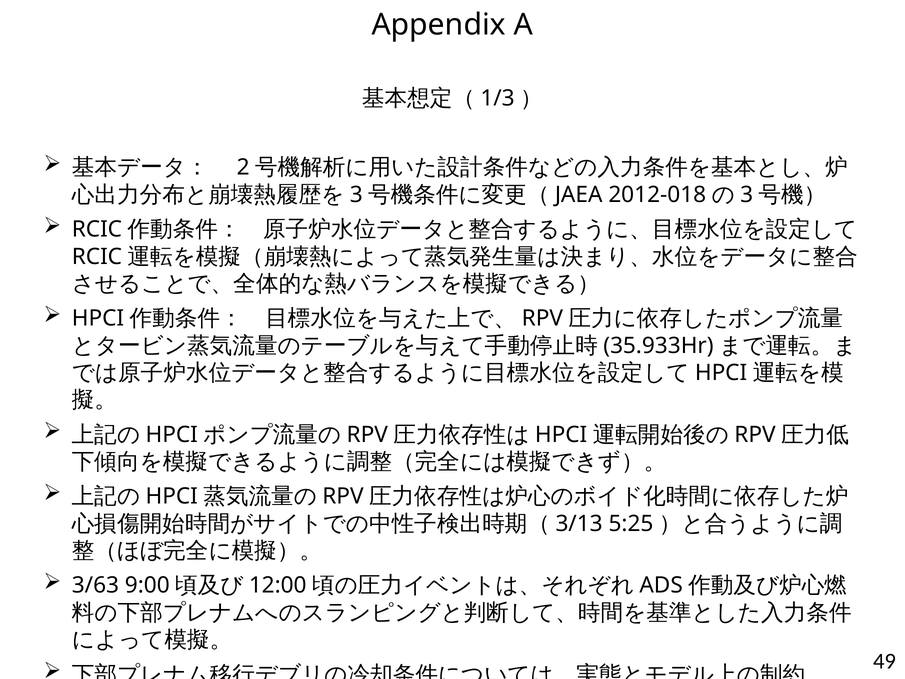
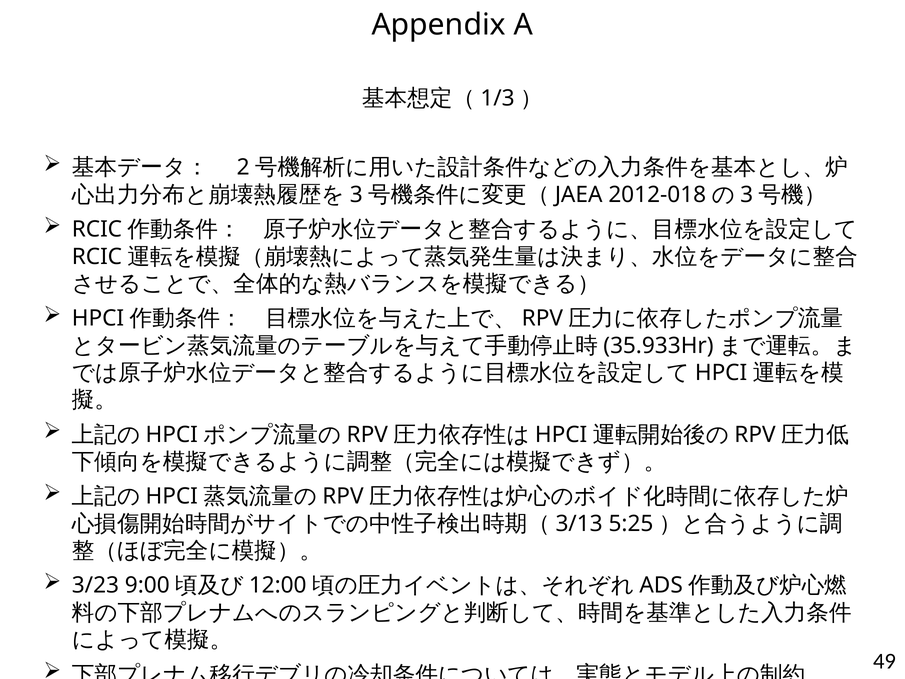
3/63: 3/63 -> 3/23 (95, 585)
